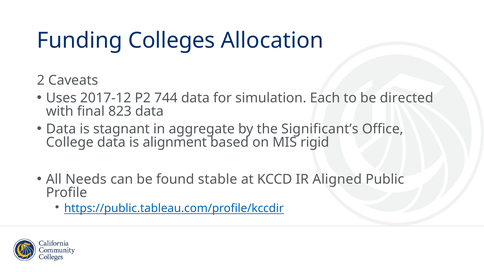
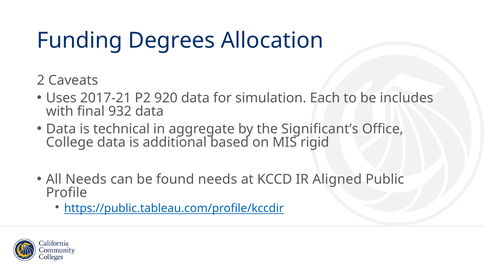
Colleges: Colleges -> Degrees (172, 41)
2017-12: 2017-12 -> 2017-21 (106, 98)
744: 744 -> 920 (166, 98)
directed: directed -> includes (407, 98)
823: 823 -> 932 (120, 111)
stagnant: stagnant -> technical (121, 129)
alignment: alignment -> additional (175, 142)
found stable: stable -> needs (218, 179)
